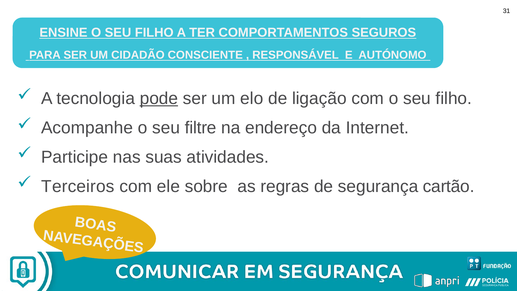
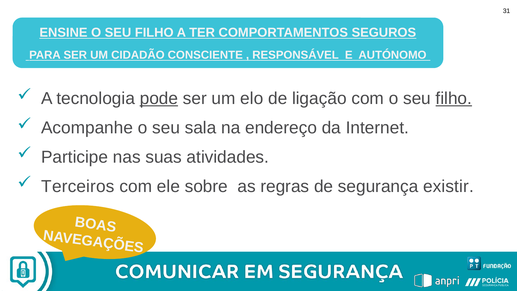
filho underline: none -> present (454, 98)
filtre: filtre -> sala (201, 128)
cartão: cartão -> existir (448, 186)
